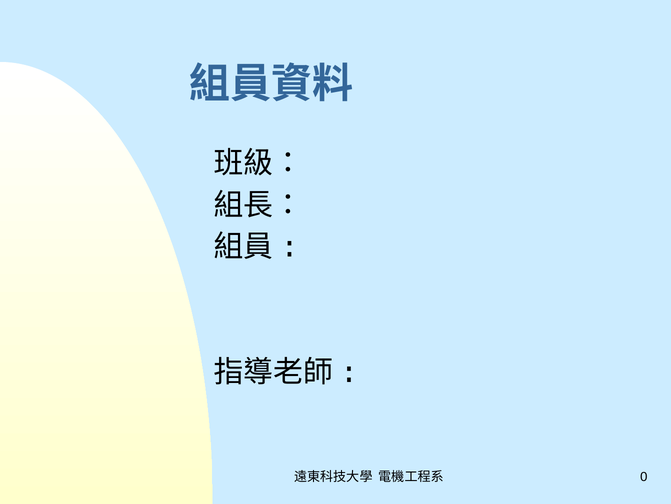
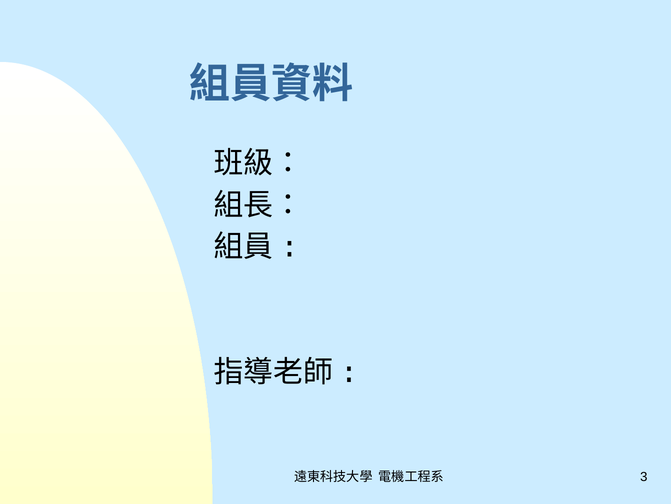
0: 0 -> 3 (644, 476)
